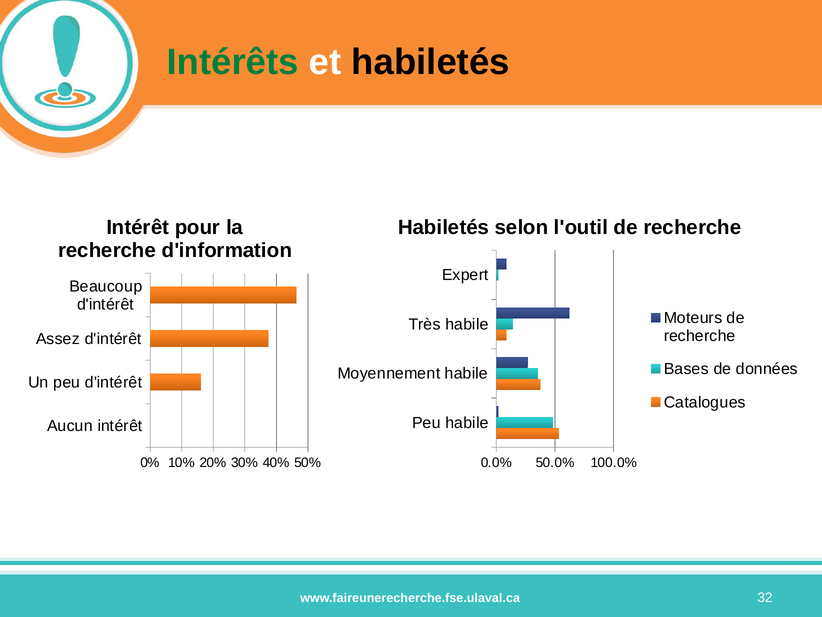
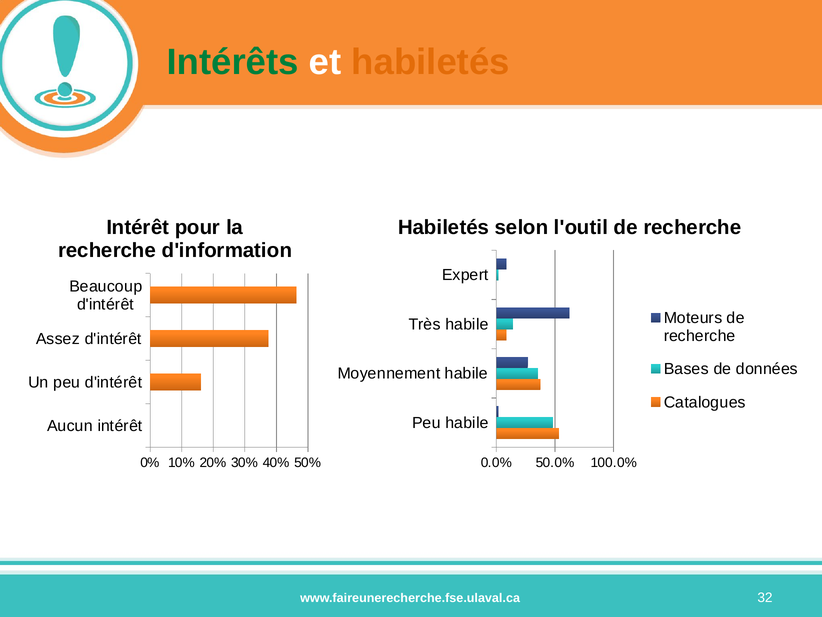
habiletés colour: black -> orange (431, 62)
